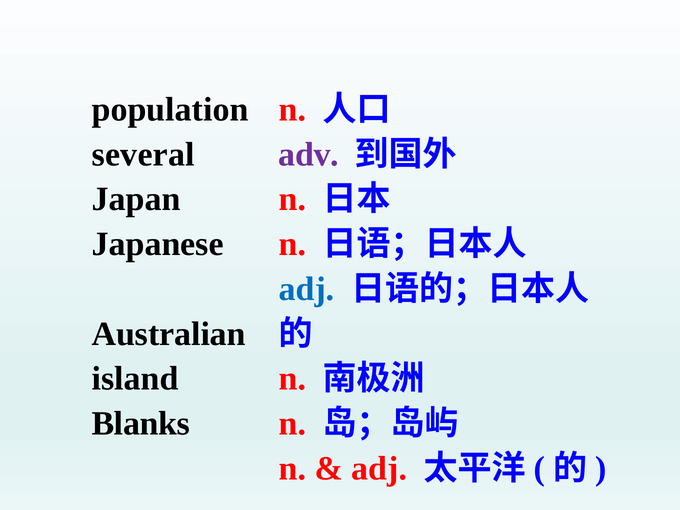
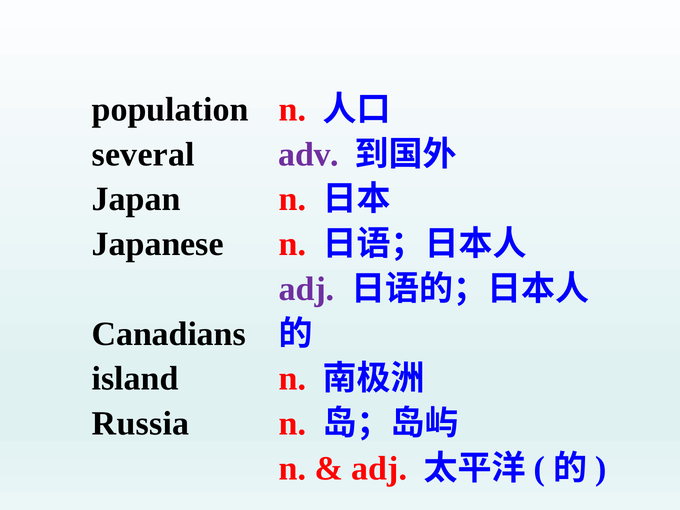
adj colour: blue -> purple (307, 289)
Australian: Australian -> Canadians (169, 334)
Blanks: Blanks -> Russia (141, 424)
